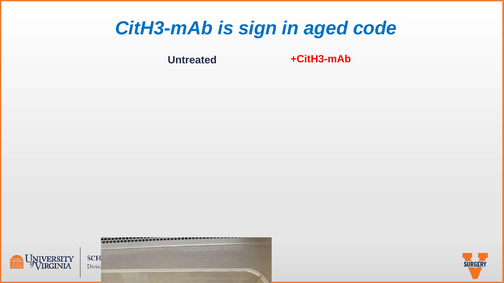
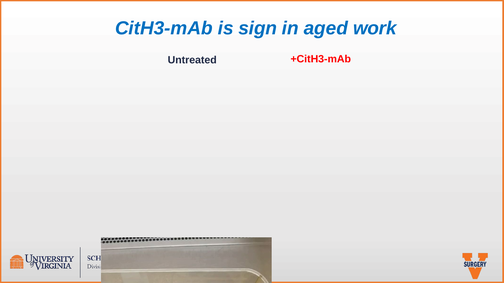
code: code -> work (375, 28)
